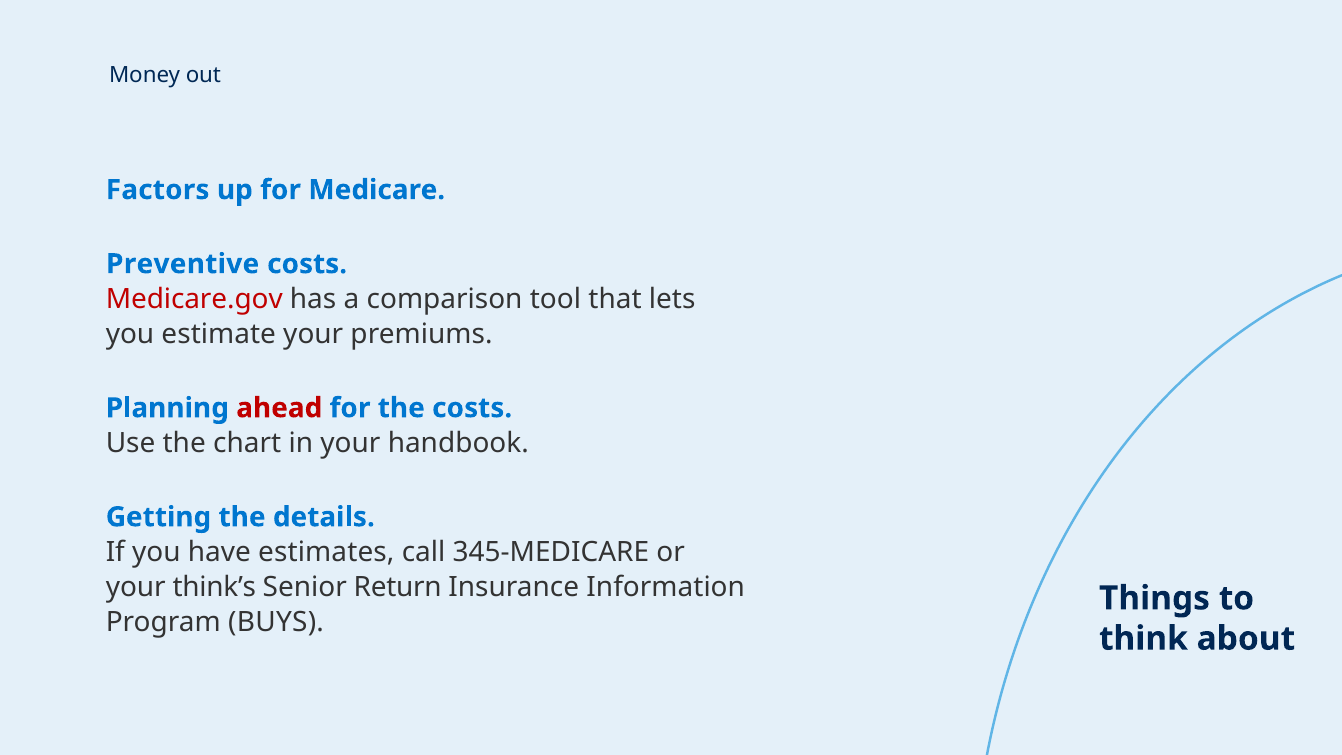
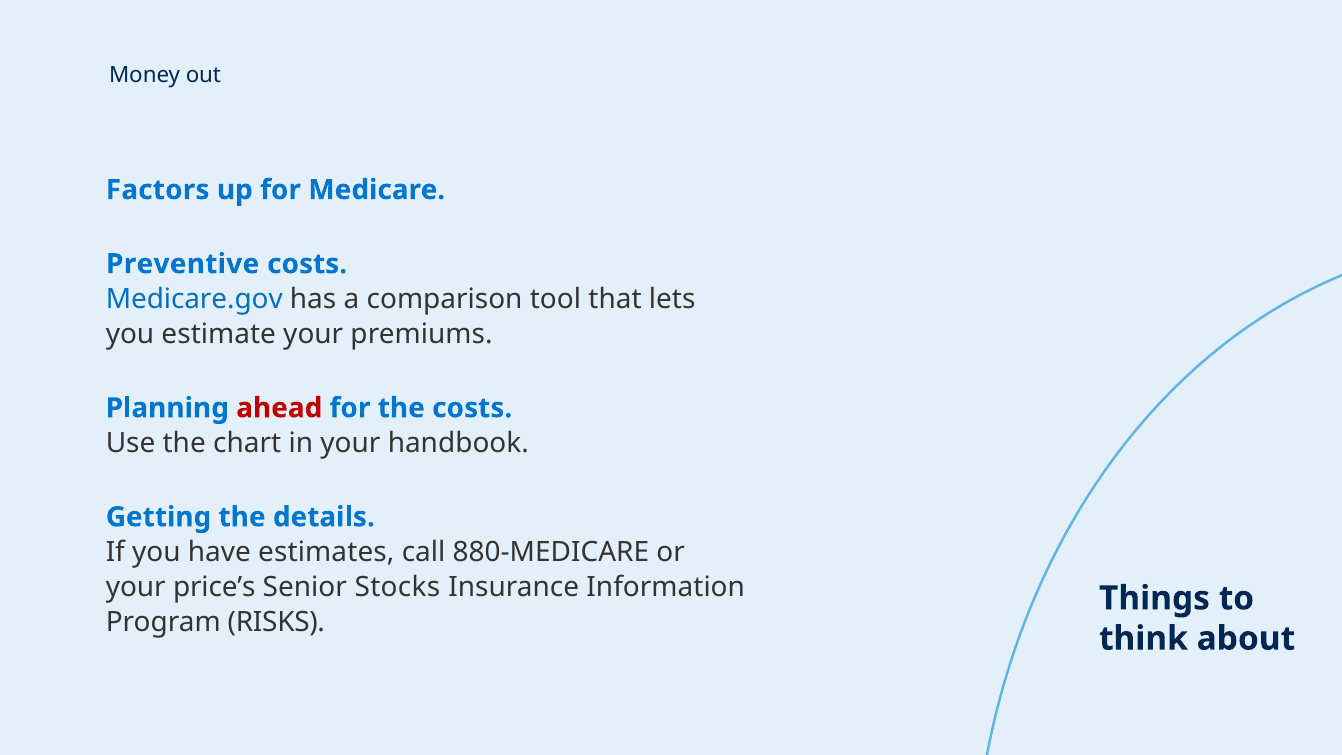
Medicare.gov colour: red -> blue (194, 299)
345-MEDICARE: 345-MEDICARE -> 880-MEDICARE (551, 552)
think’s: think’s -> price’s (214, 587)
Return: Return -> Stocks (397, 587)
BUYS: BUYS -> RISKS (276, 622)
